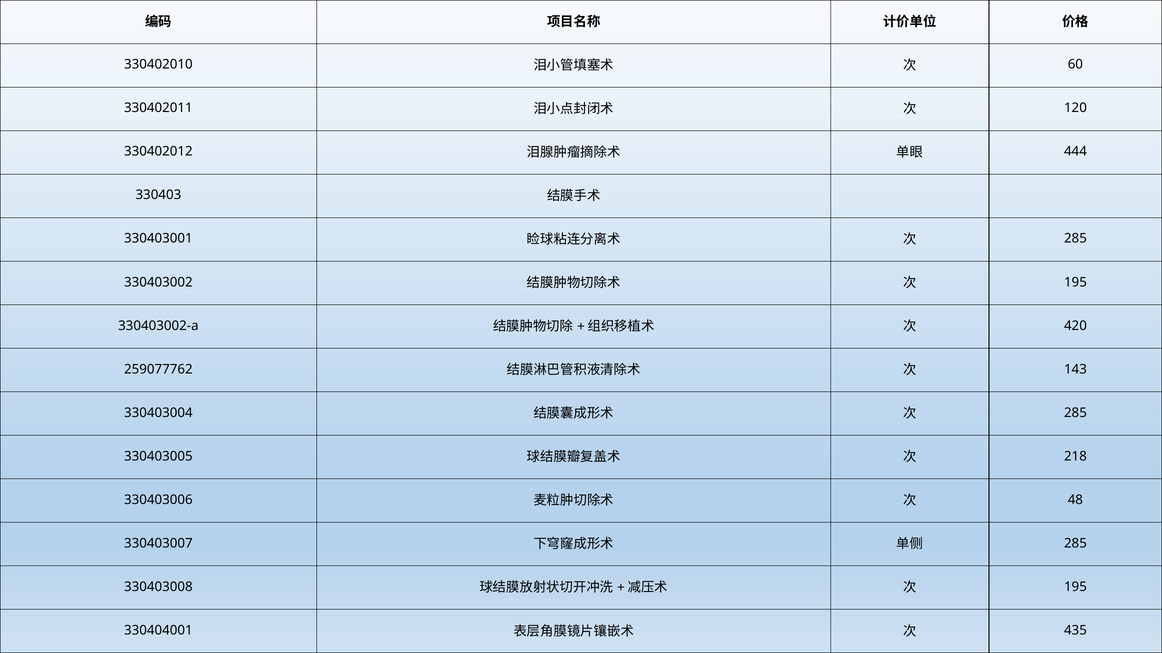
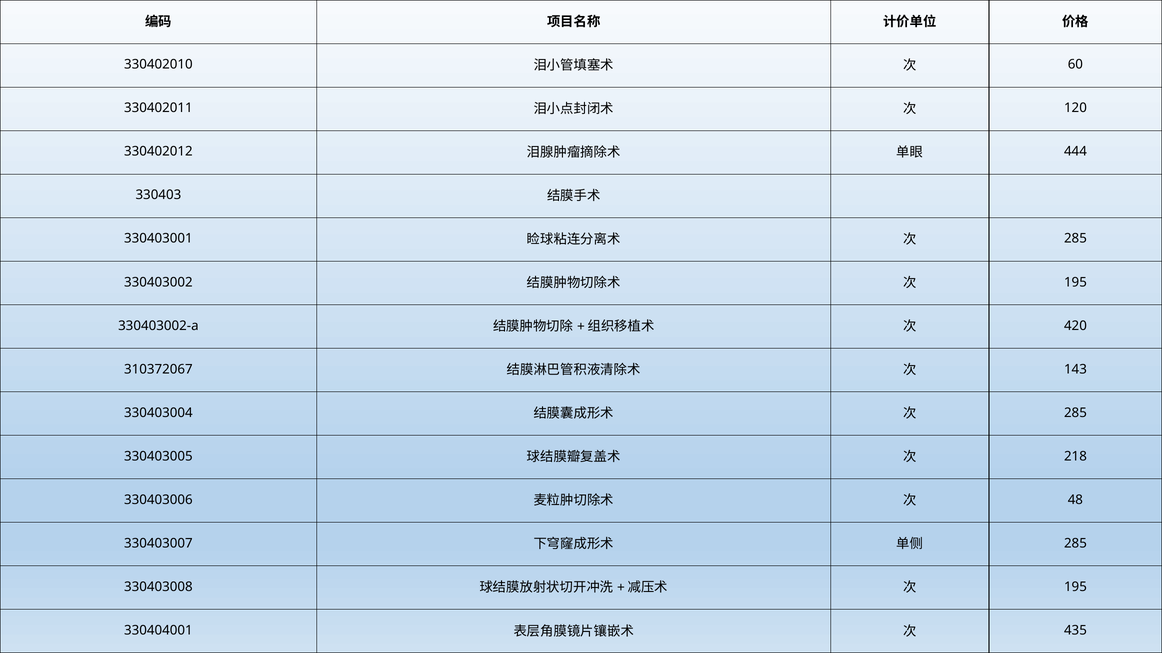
259077762: 259077762 -> 310372067 (158, 370)
